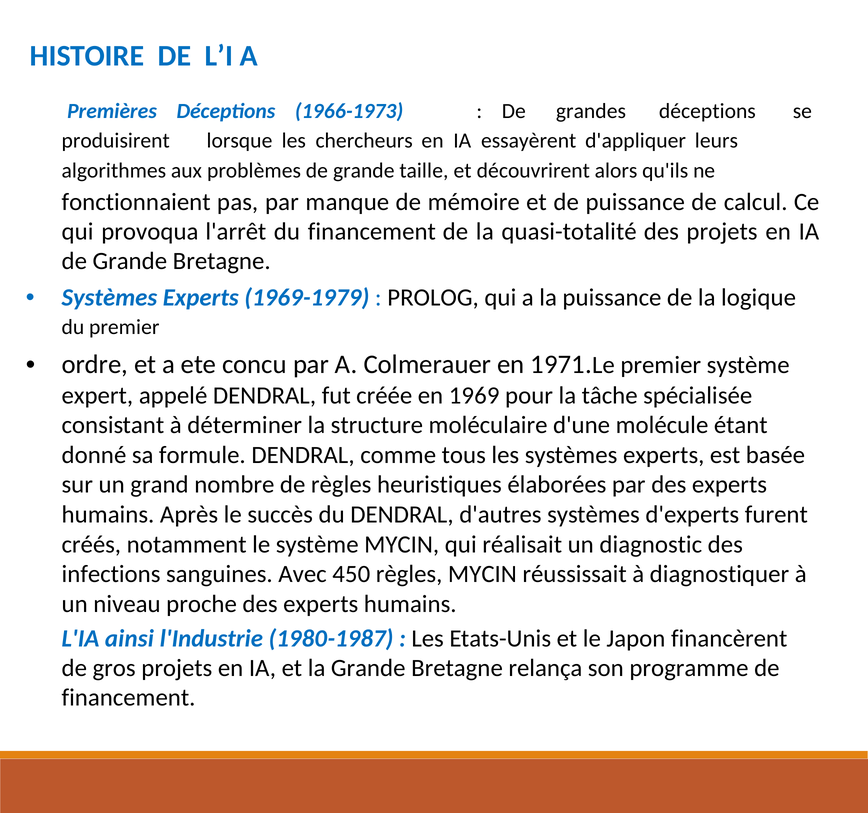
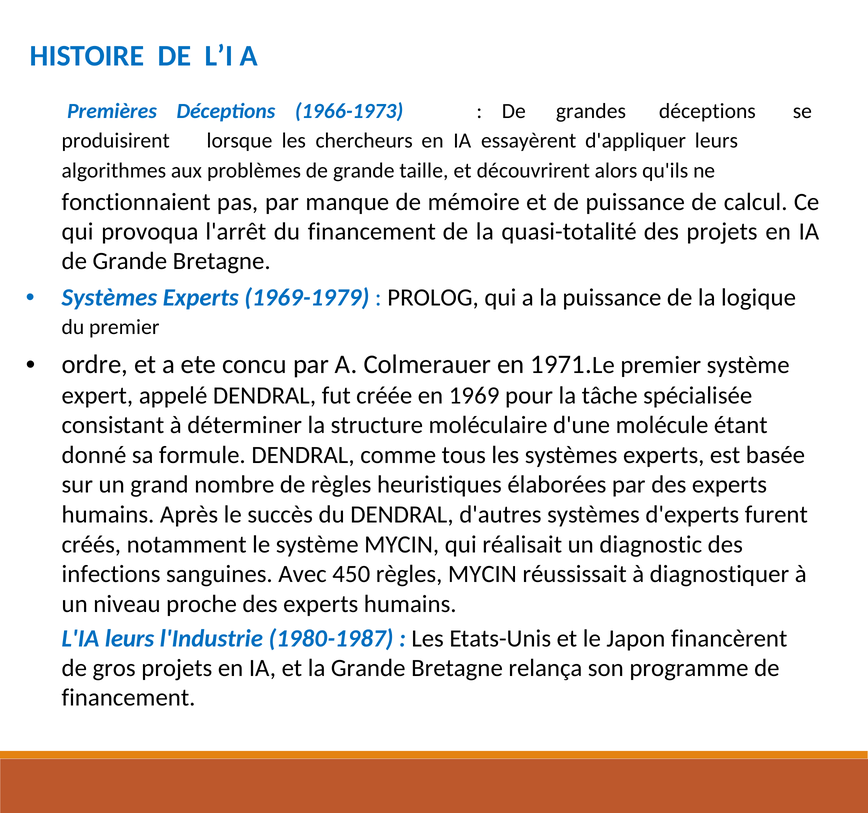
L'IA ainsi: ainsi -> leurs (130, 639)
